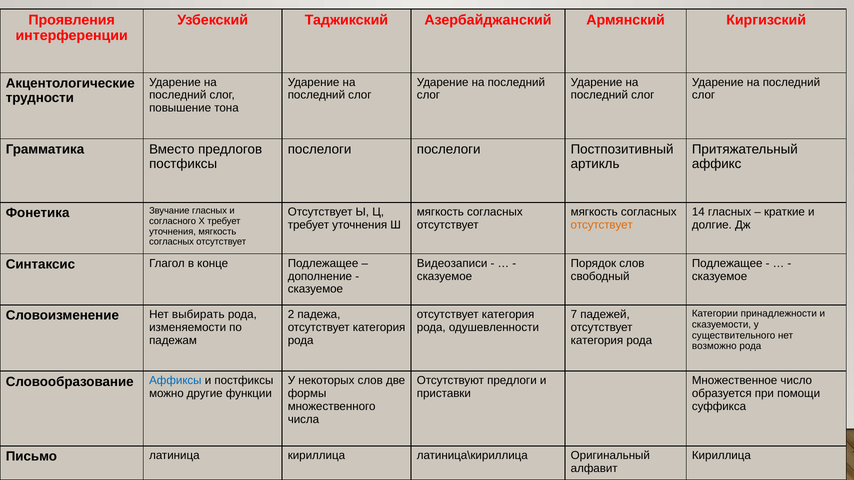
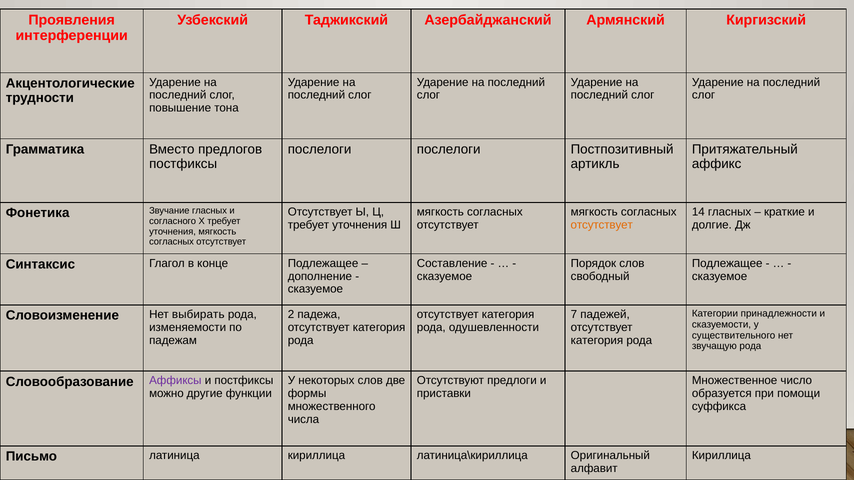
Видеозаписи: Видеозаписи -> Составление (452, 264)
возможно: возможно -> звучащую (714, 346)
Аффиксы colour: blue -> purple (175, 381)
